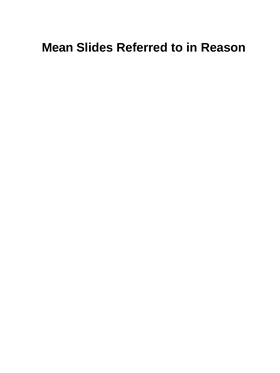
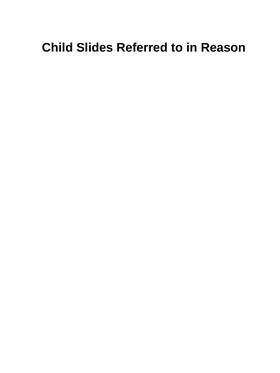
Mean: Mean -> Child (57, 48)
